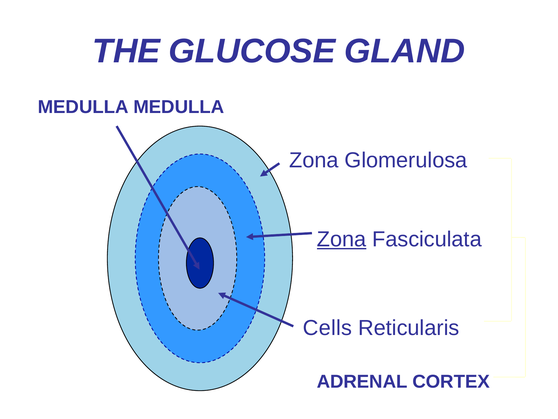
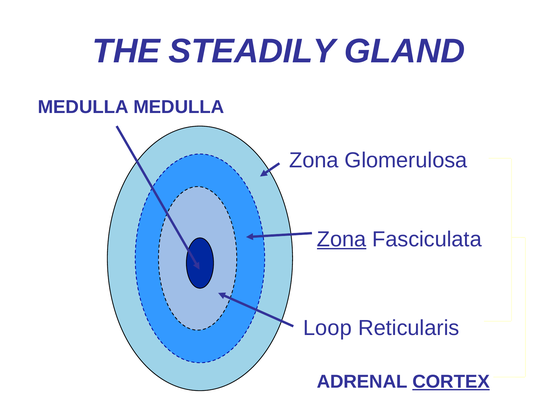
GLUCOSE: GLUCOSE -> STEADILY (252, 51)
Cells: Cells -> Loop (327, 328)
CORTEX underline: none -> present (451, 381)
